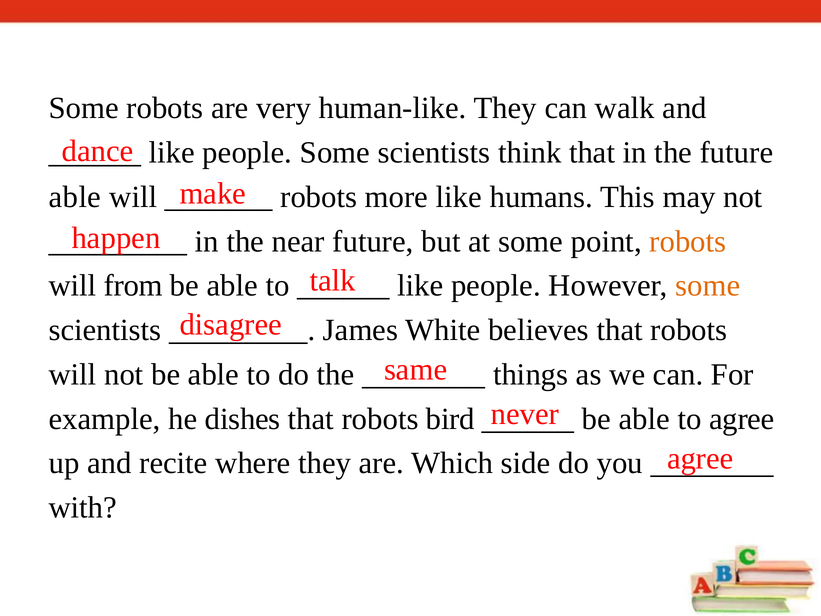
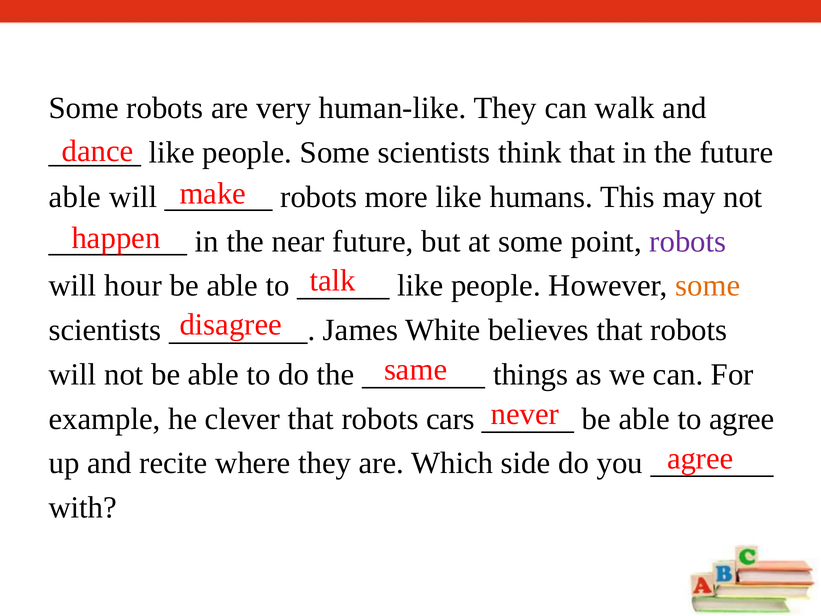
robots colour: orange -> purple (688, 241)
from: from -> hour (133, 286)
dishes: dishes -> clever (243, 419)
bird: bird -> cars (450, 419)
